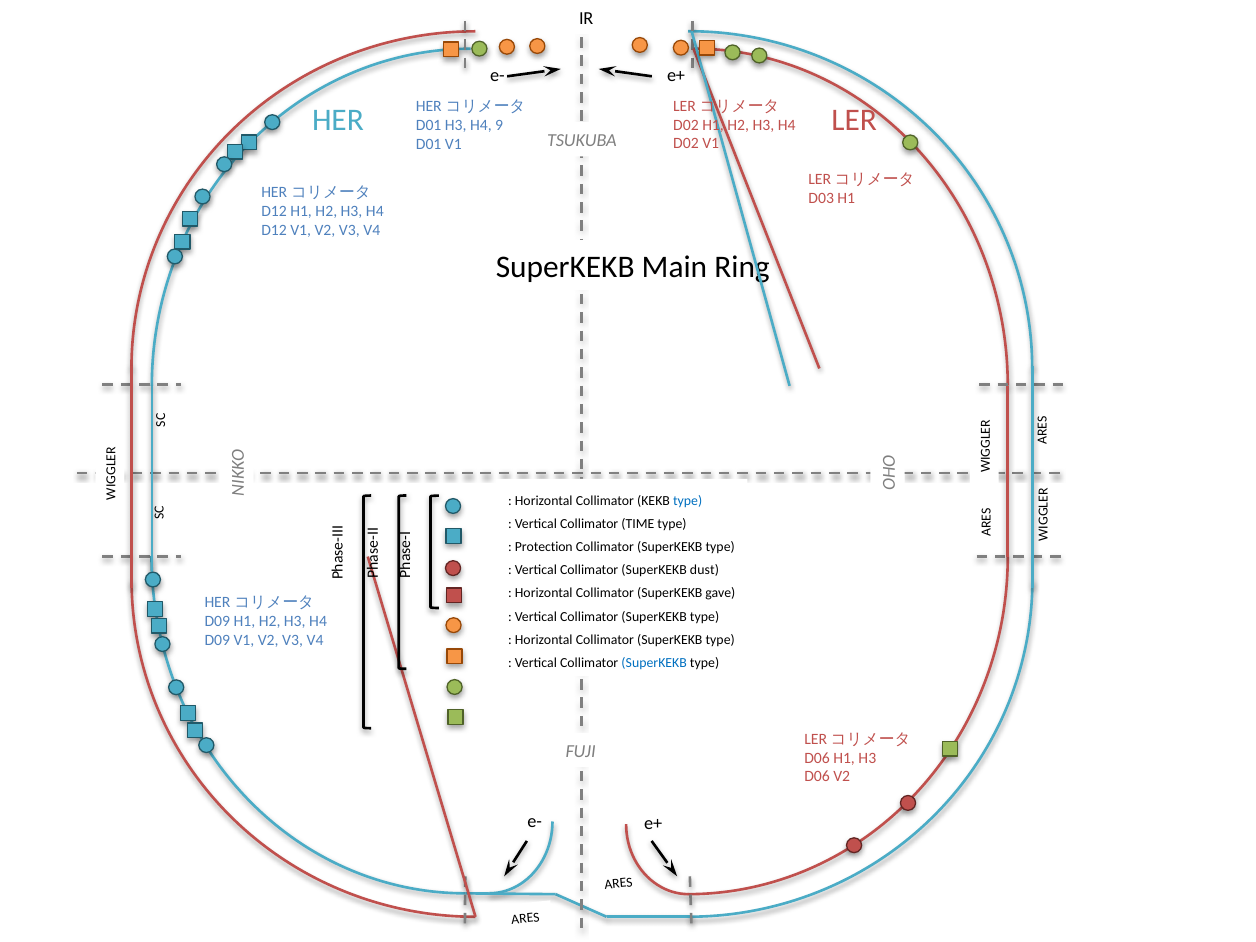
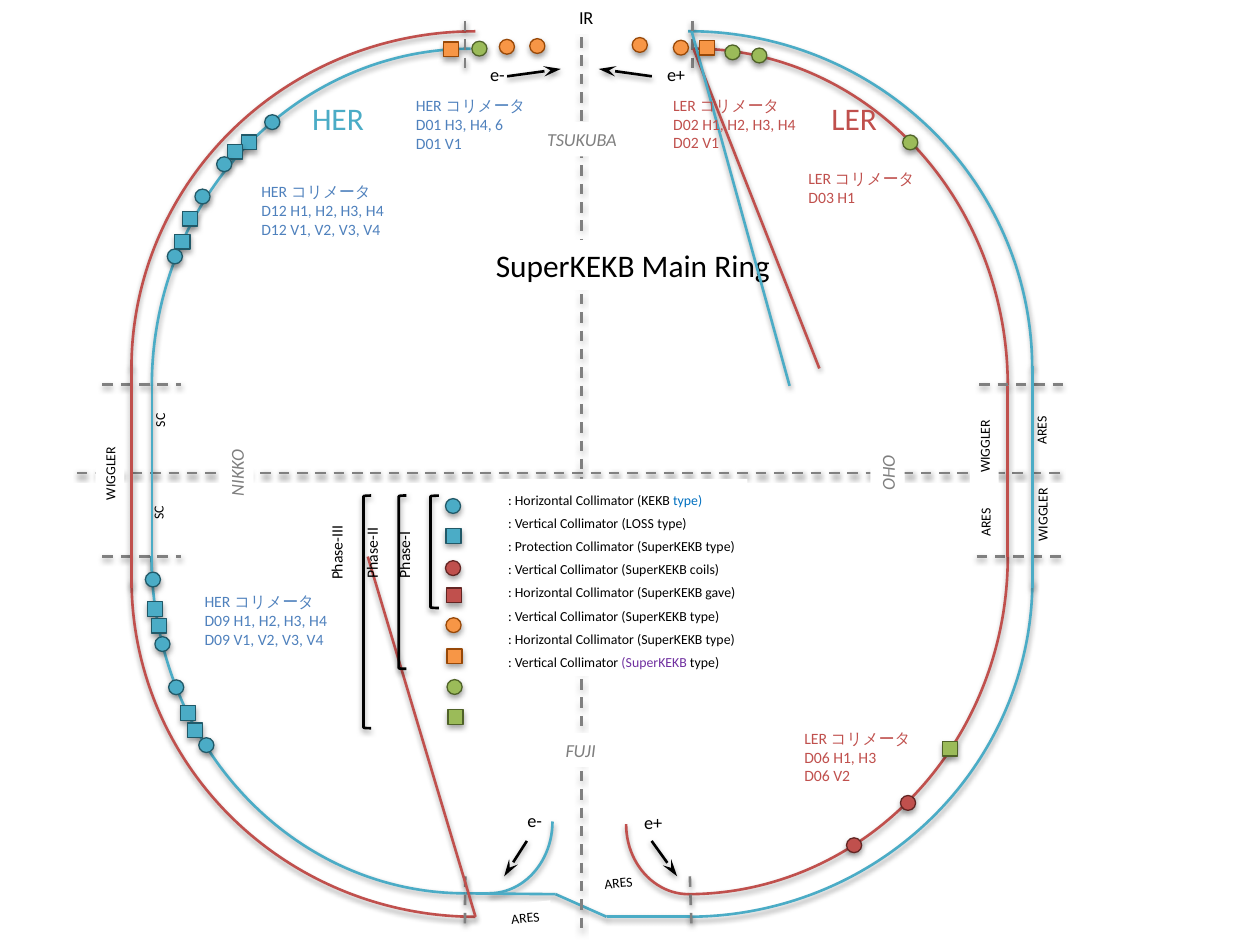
9: 9 -> 6 (499, 125)
TIME: TIME -> LOSS (638, 524)
dust: dust -> coils (705, 570)
SuperKEKB colour: blue -> purple (654, 663)
